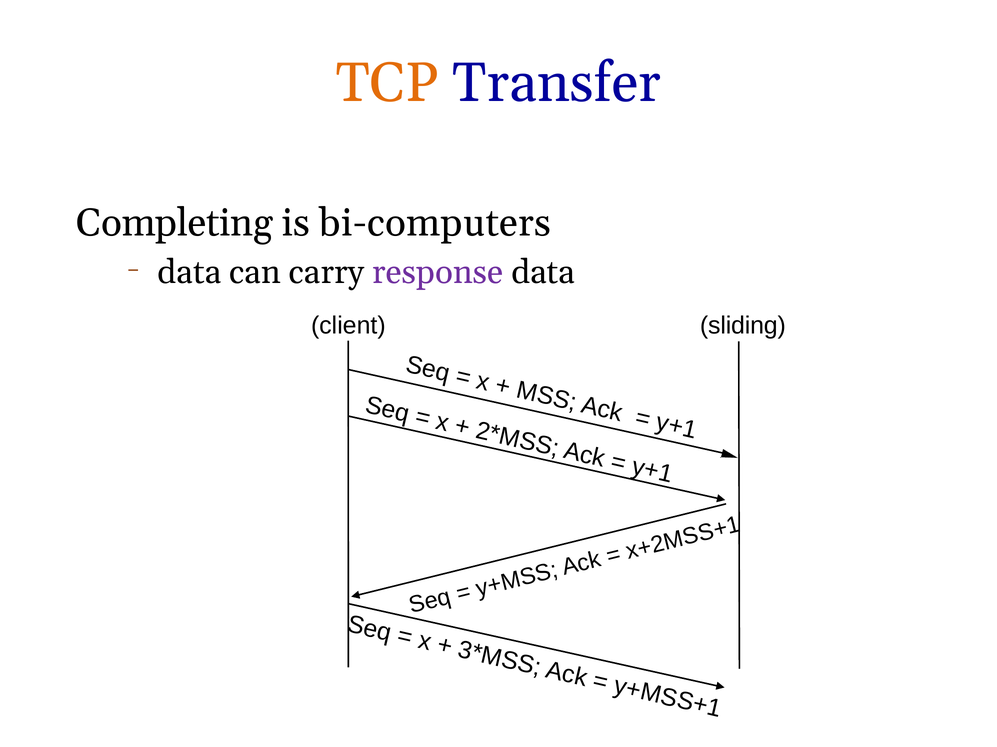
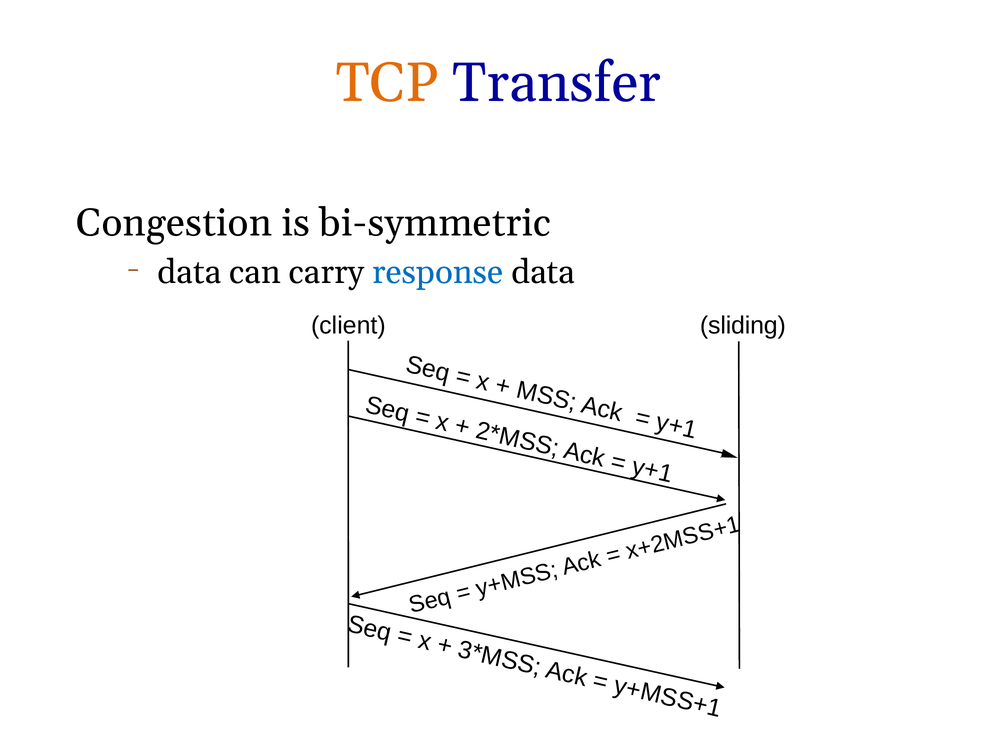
Completing: Completing -> Congestion (174, 223)
bi-computers: bi-computers -> bi-symmetric (435, 223)
response colour: purple -> blue (438, 273)
